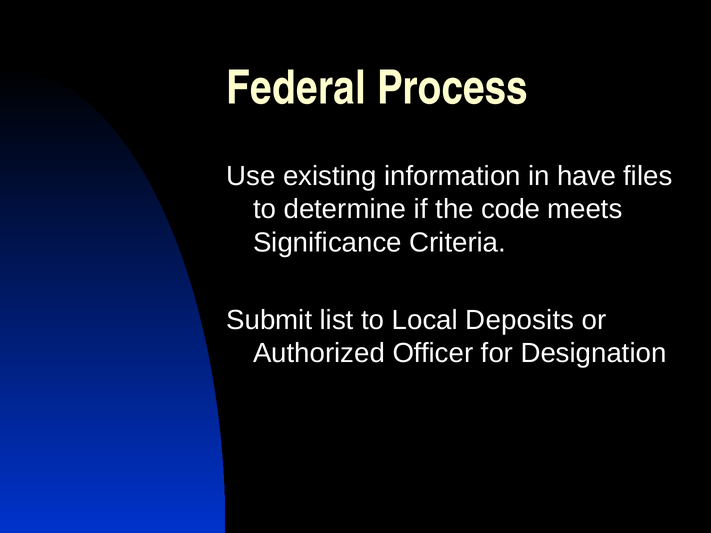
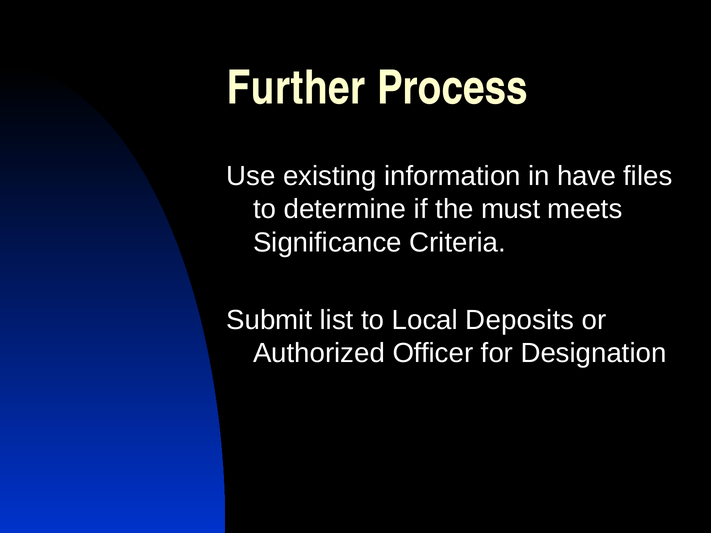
Federal: Federal -> Further (296, 88)
code: code -> must (511, 209)
